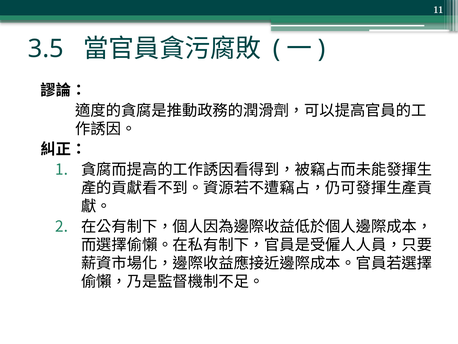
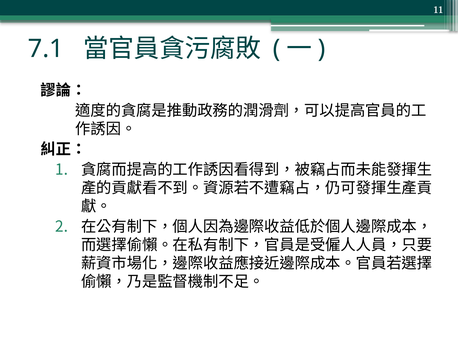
3.5: 3.5 -> 7.1 (46, 49)
